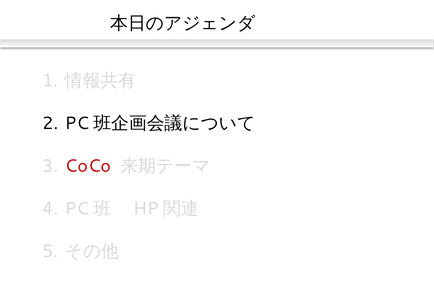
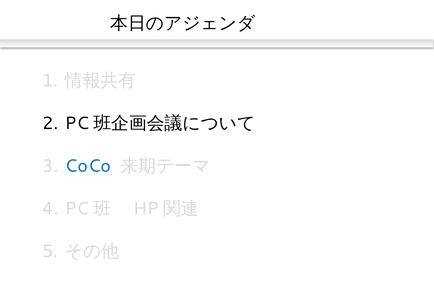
CoCo colour: red -> blue (88, 166)
